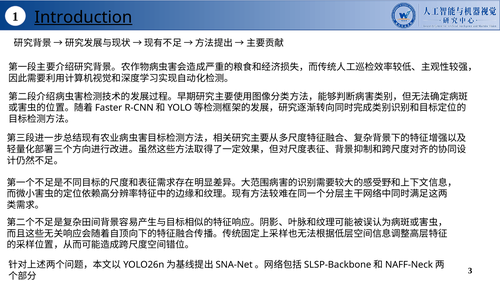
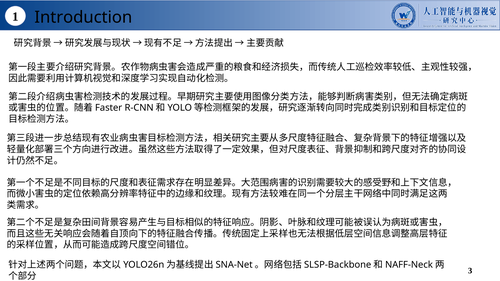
Introduction underline: present -> none (83, 17)
